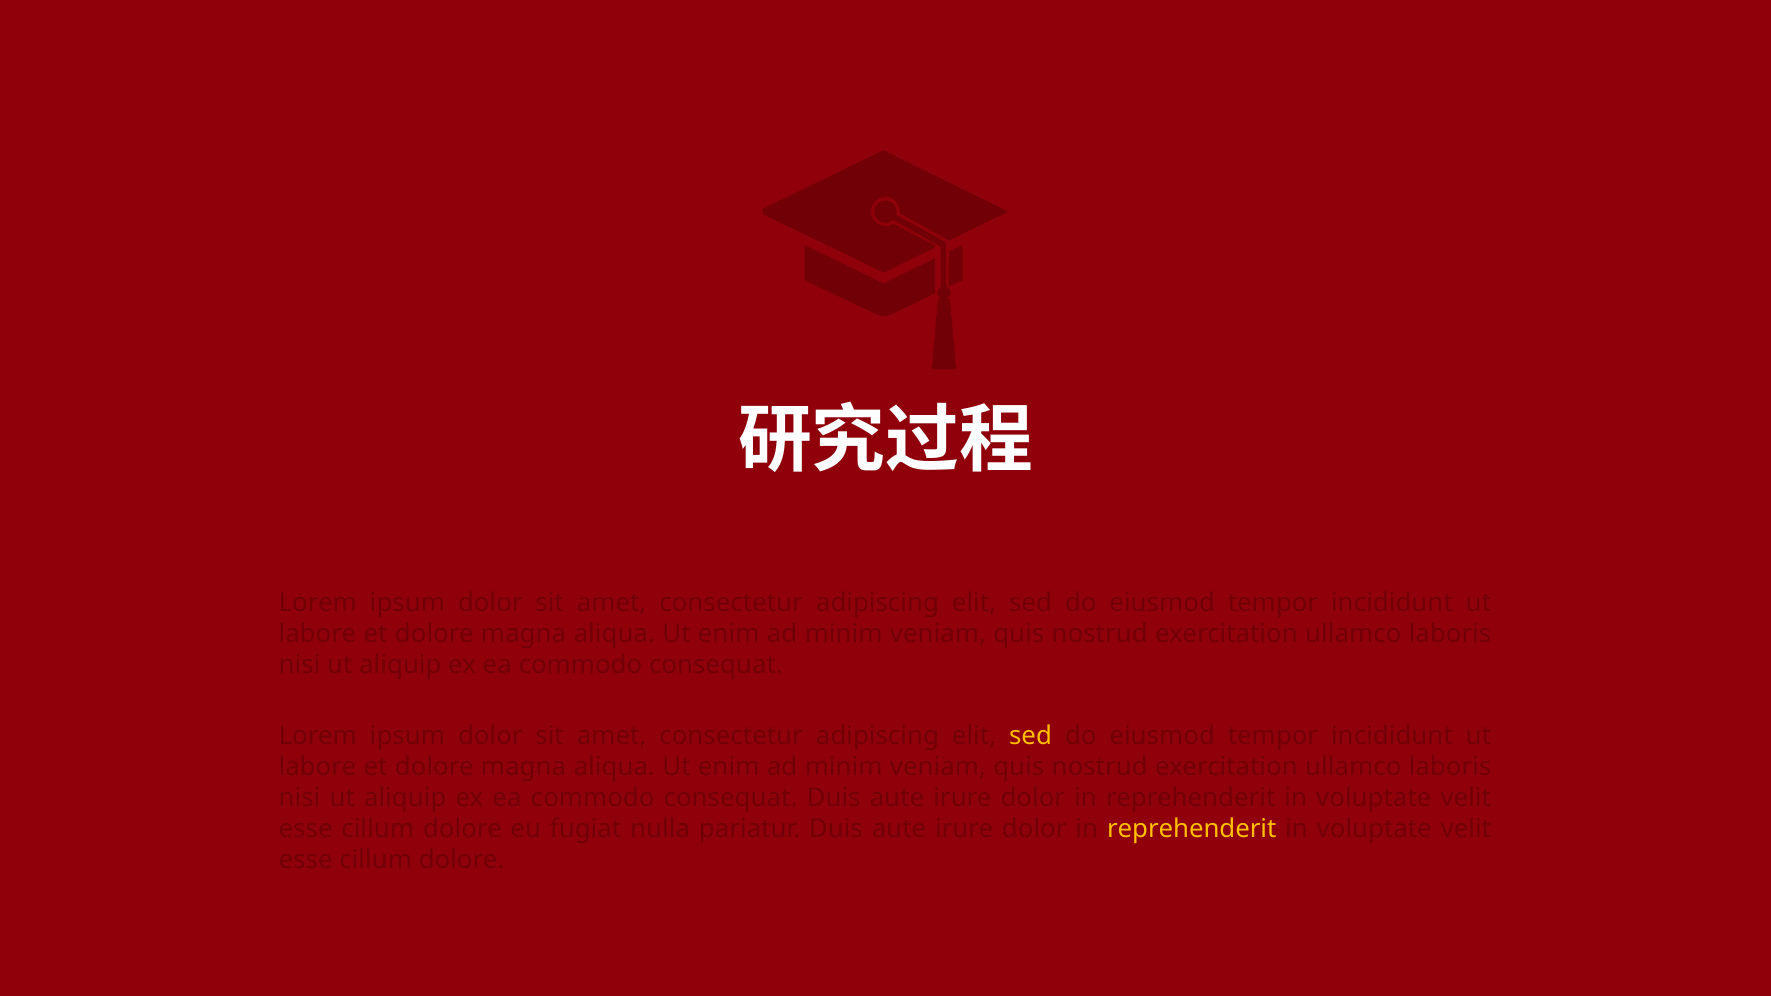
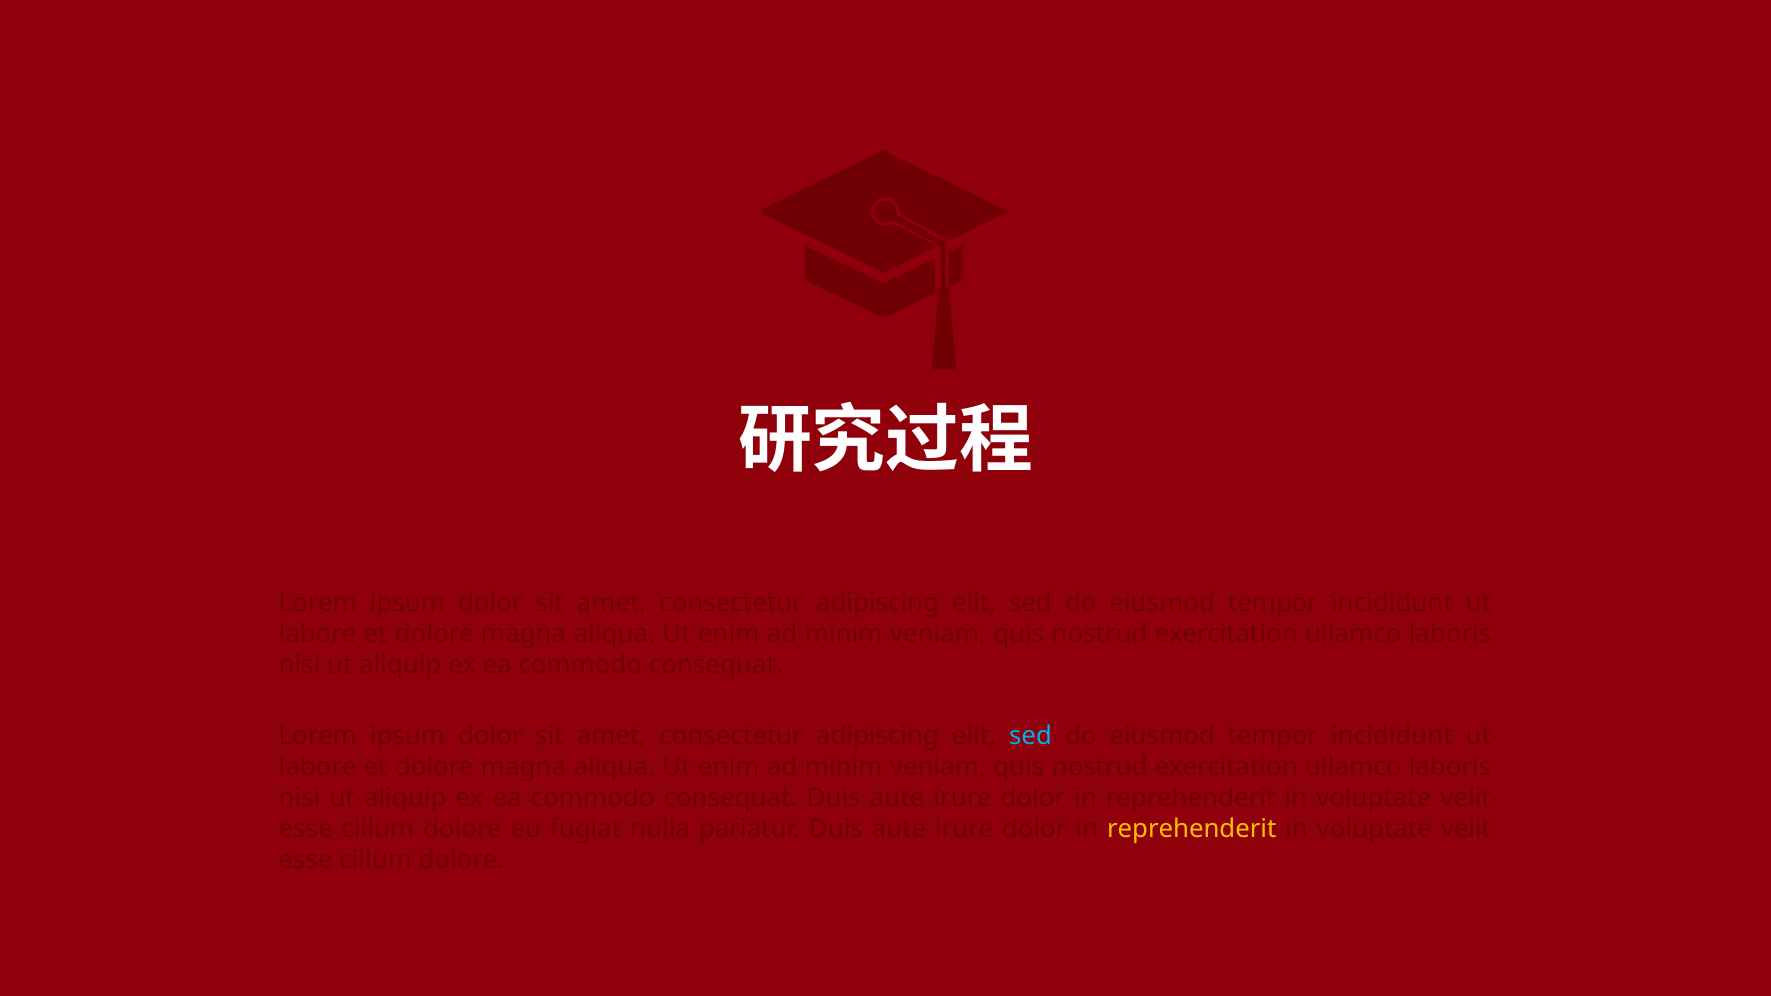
sed colour: yellow -> light blue (1030, 736)
